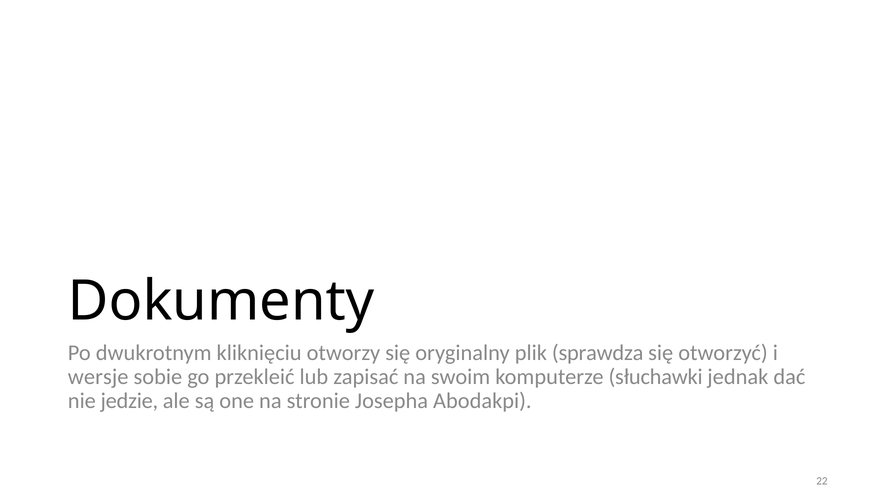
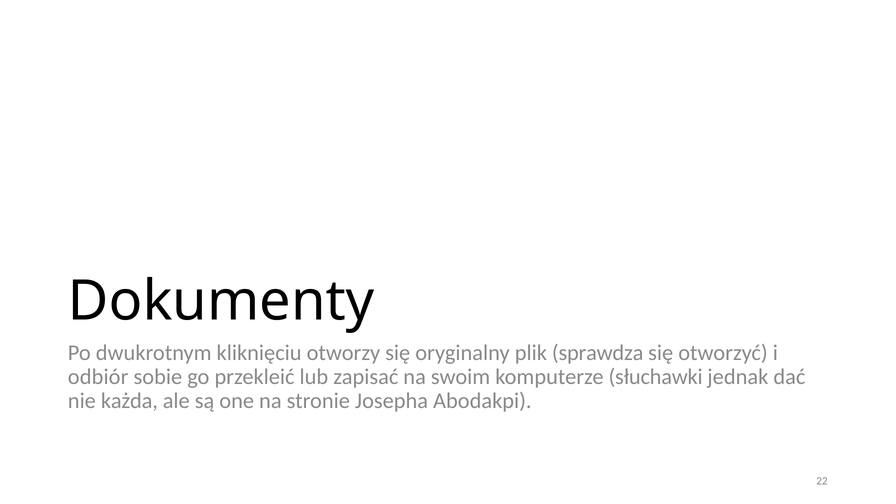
wersje: wersje -> odbiór (98, 377)
jedzie: jedzie -> każda (129, 401)
